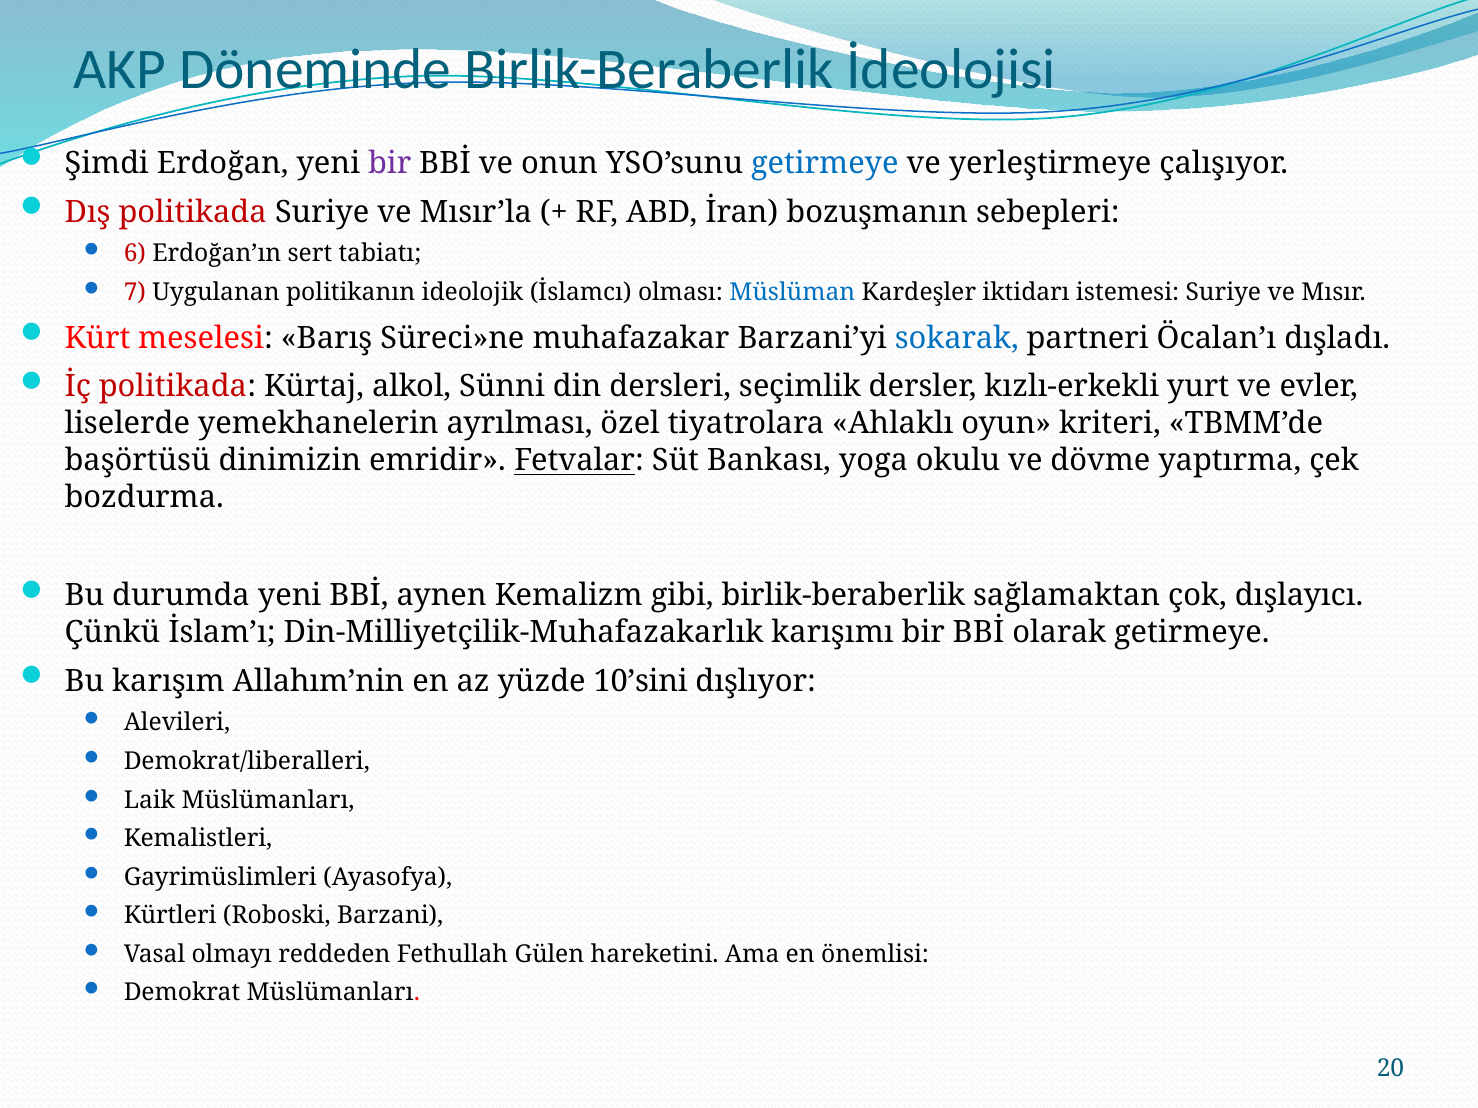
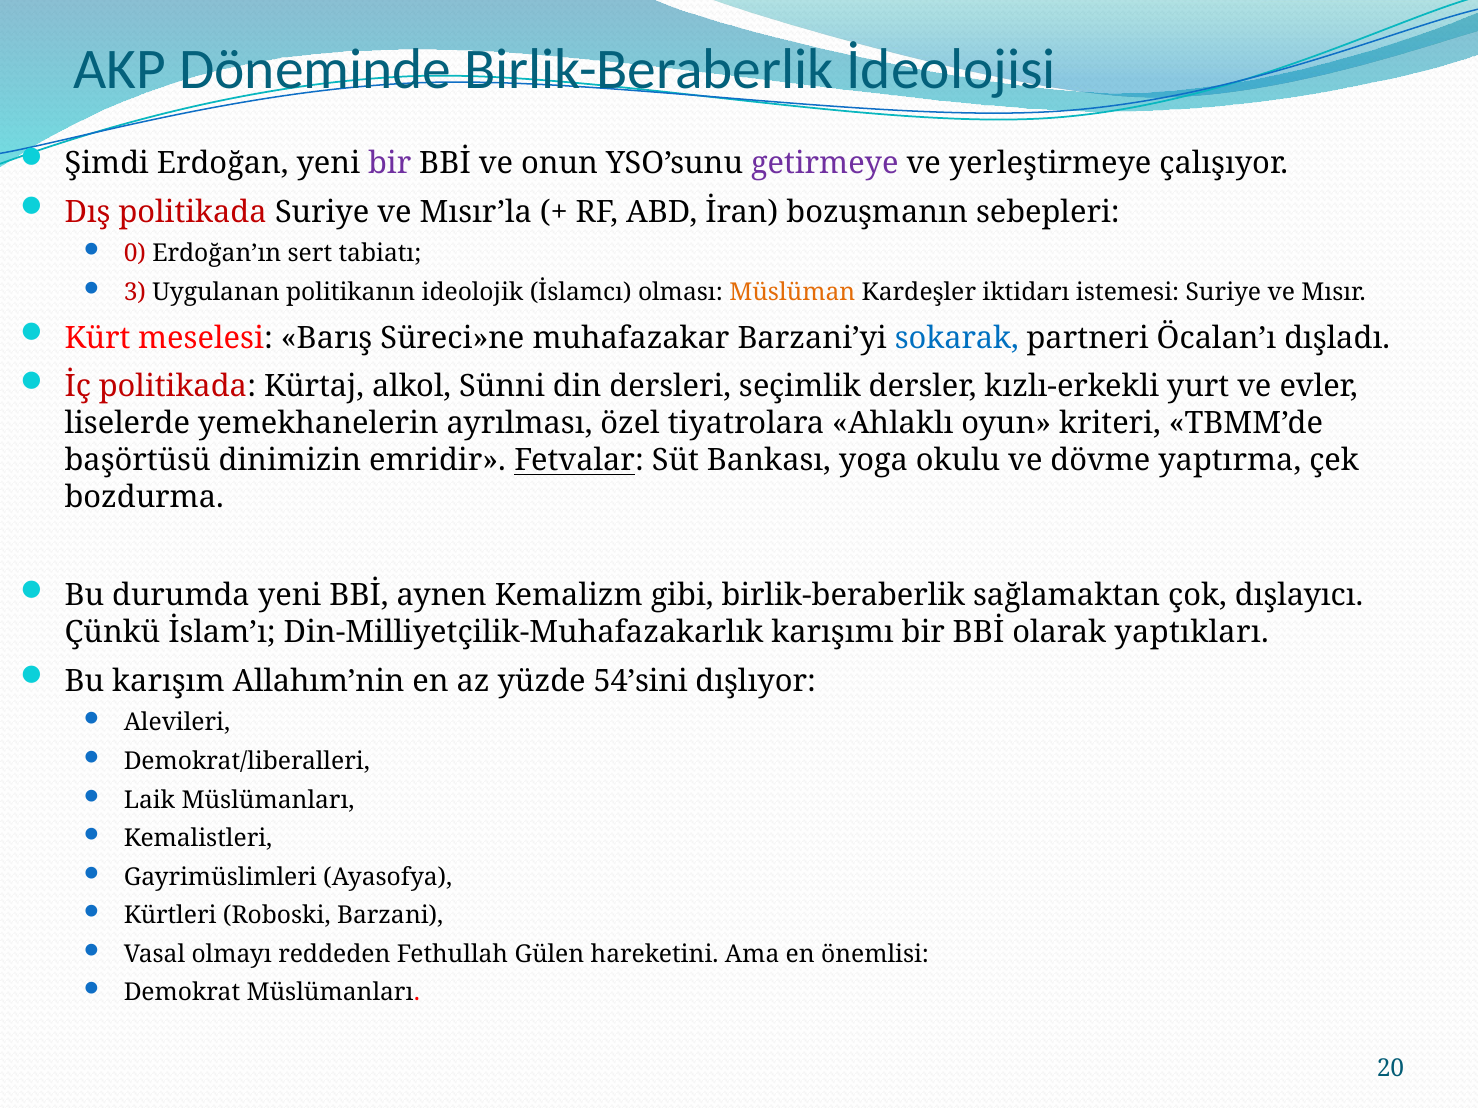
getirmeye colour: blue -> purple (825, 163)
6: 6 -> 0 (135, 254)
7: 7 -> 3 (135, 292)
Müslüman colour: blue -> orange (792, 292)
olarak getirmeye: getirmeye -> yaptıkları (1192, 632)
10’sini: 10’sini -> 54’sini (641, 681)
